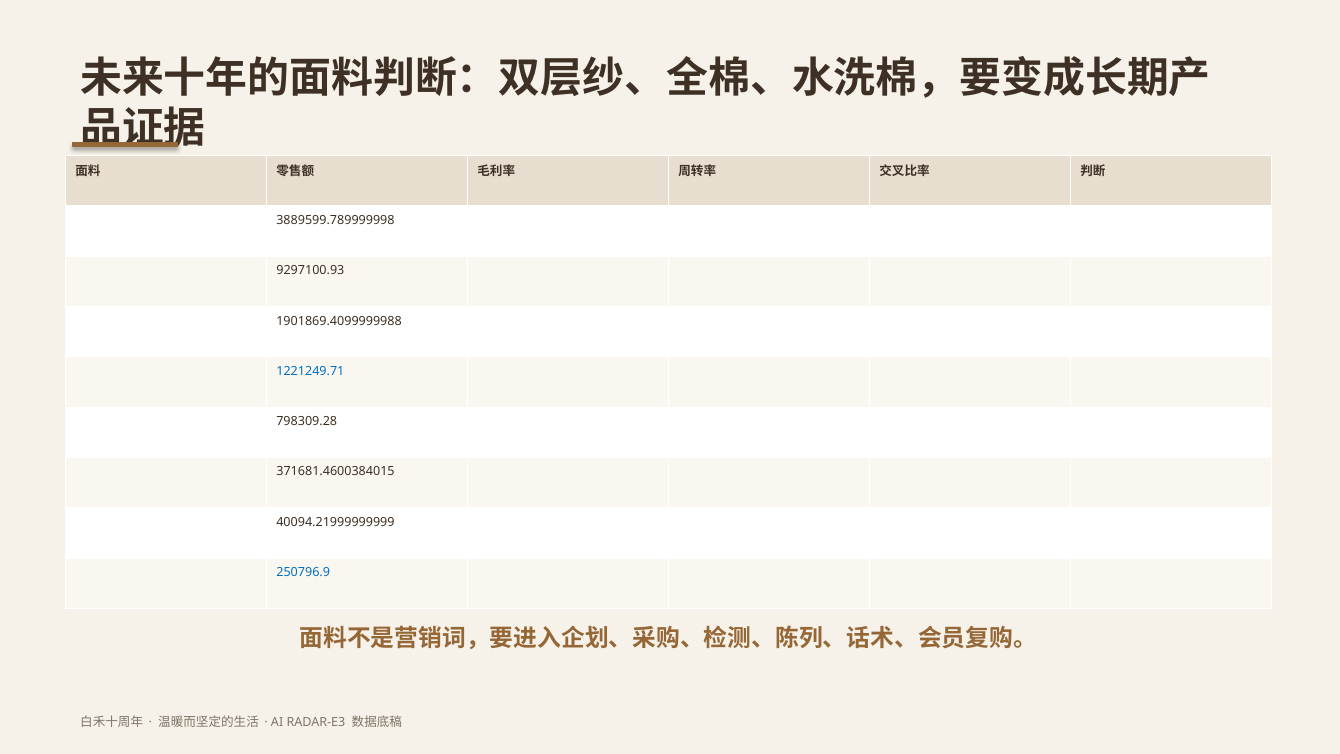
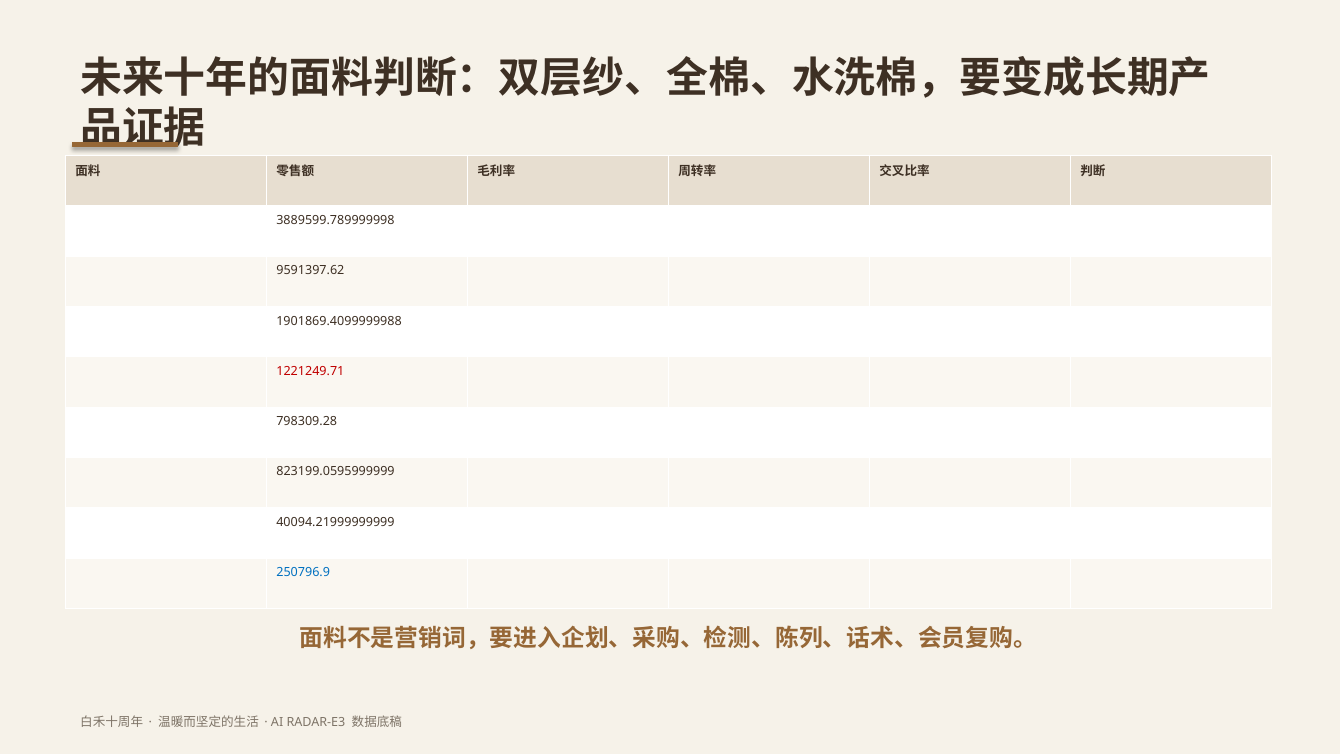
9297100.93: 9297100.93 -> 9591397.62 (310, 271)
1221249.71 colour: blue -> red (310, 371)
371681.4600384015: 371681.4600384015 -> 823199.0595999999 (336, 472)
